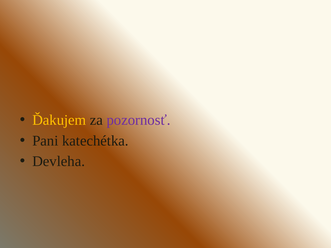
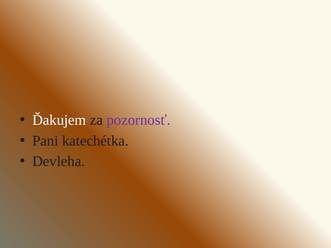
Ďakujem colour: yellow -> white (59, 120)
